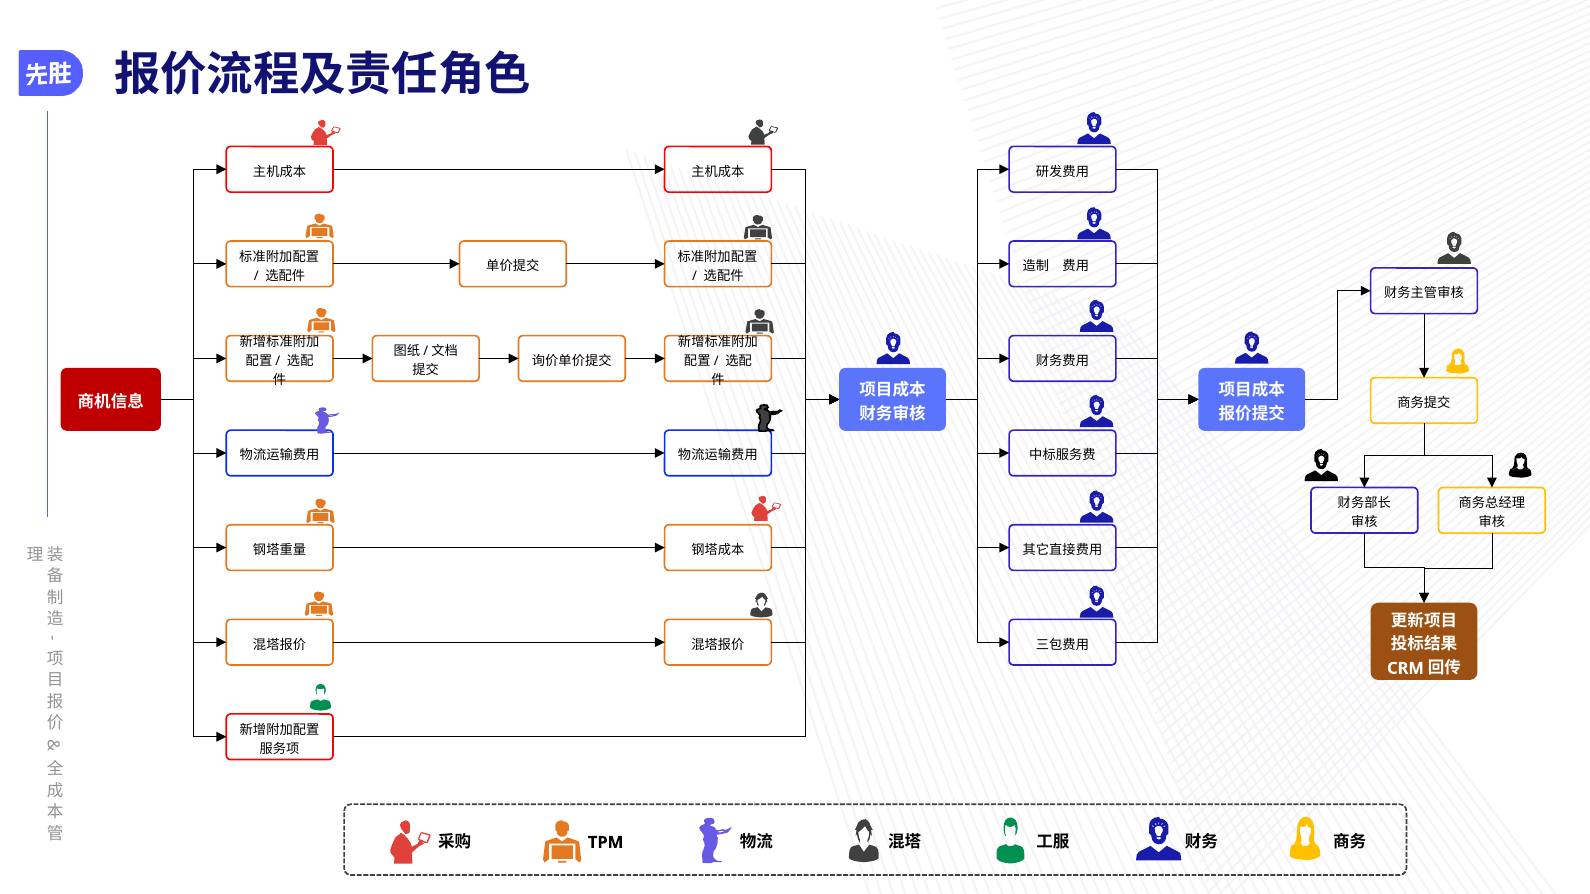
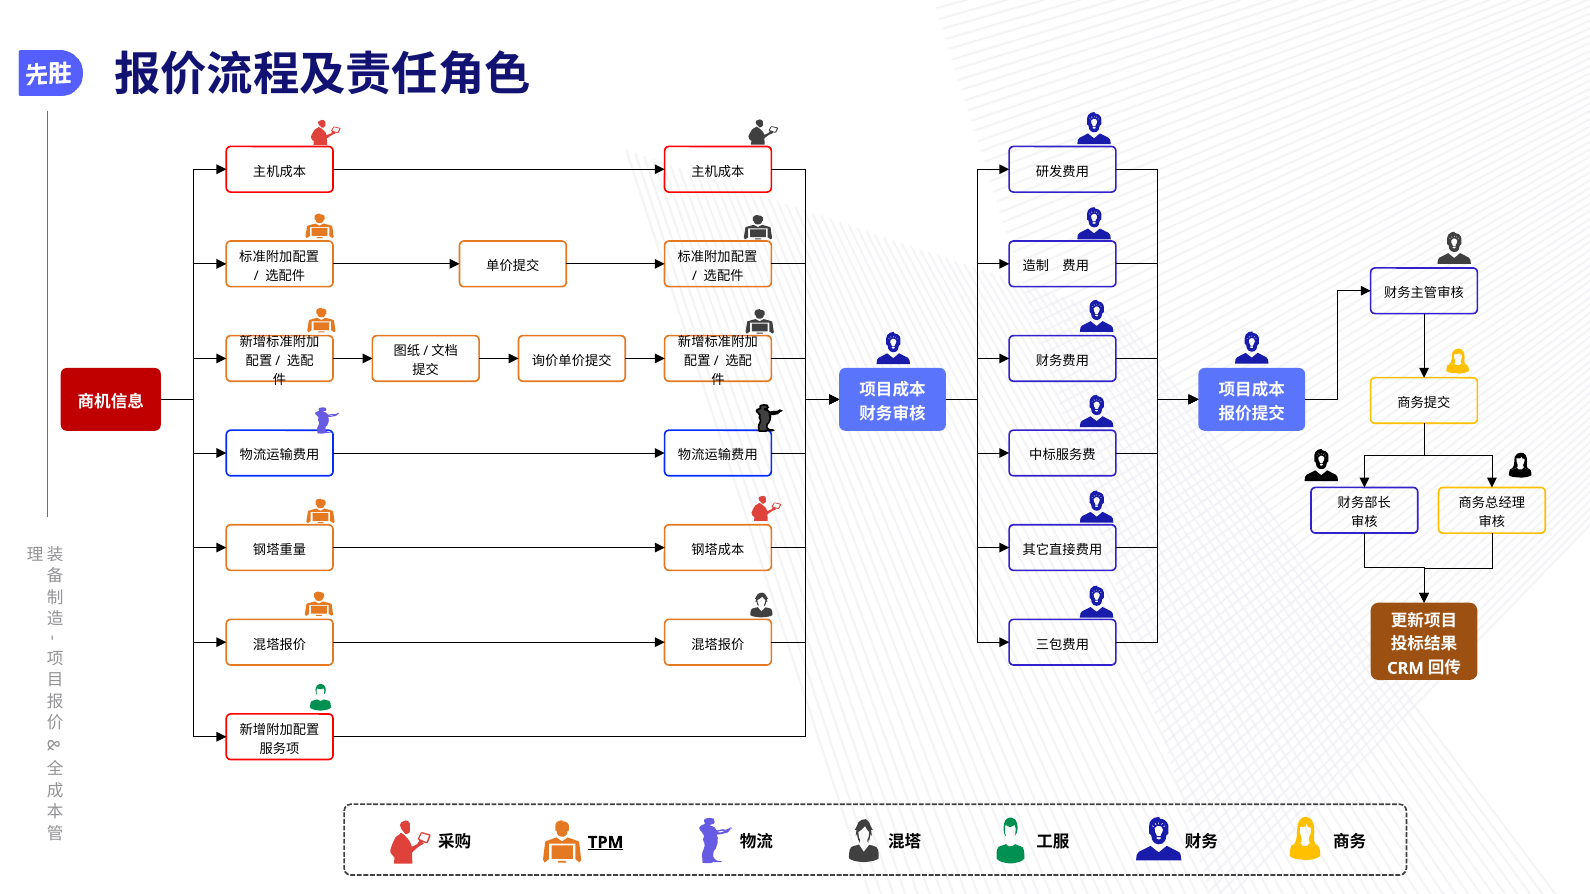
TPM underline: none -> present (606, 843)
